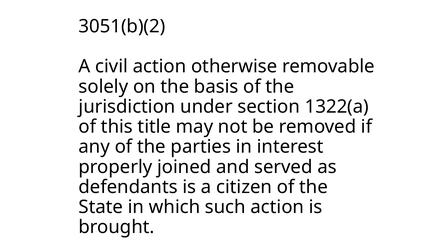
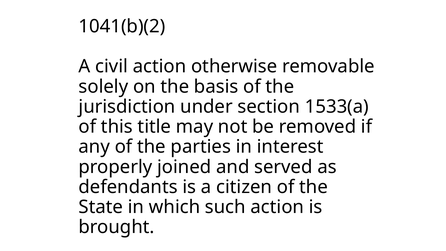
3051(b)(2: 3051(b)(2 -> 1041(b)(2 (122, 26)
1322(a: 1322(a -> 1533(a (337, 107)
